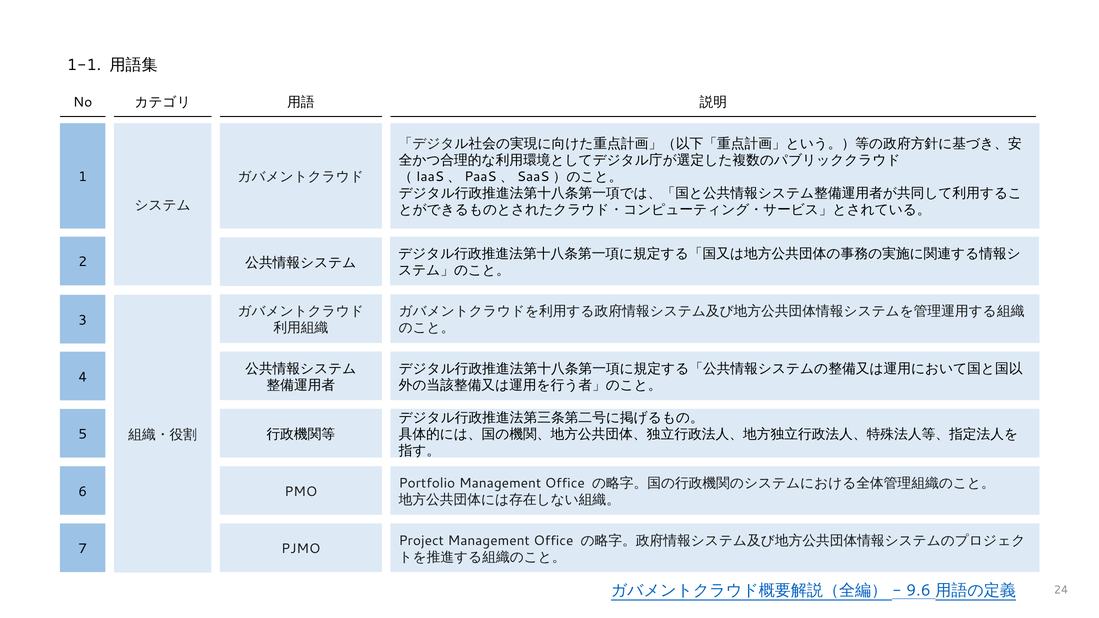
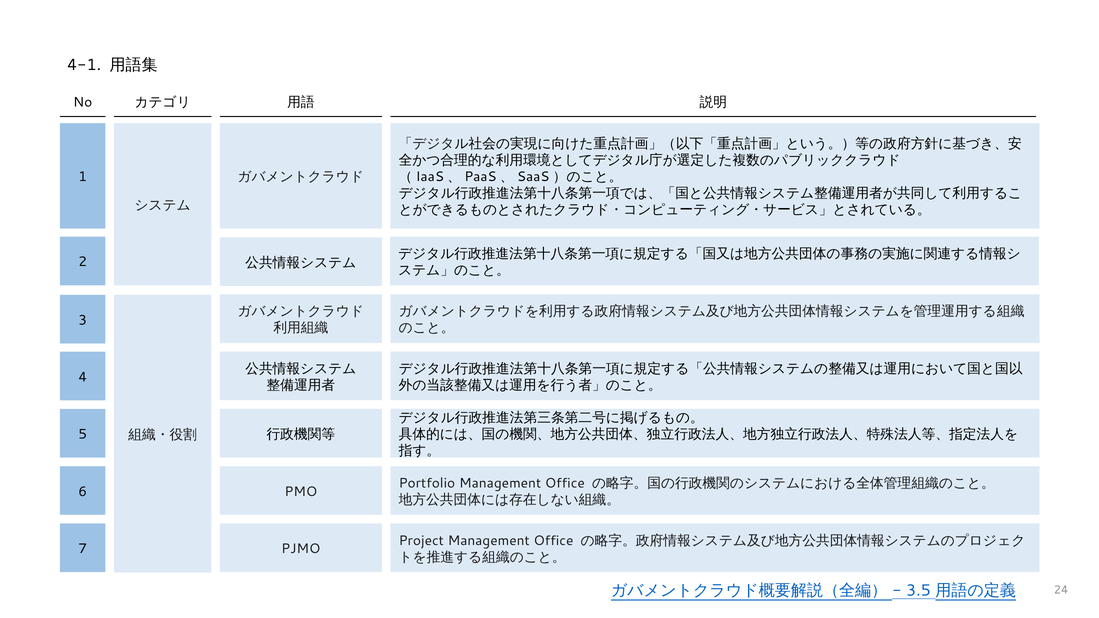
1-1: 1-1 -> 4-1 (84, 65)
9.6: 9.6 -> 3.5 (918, 591)
